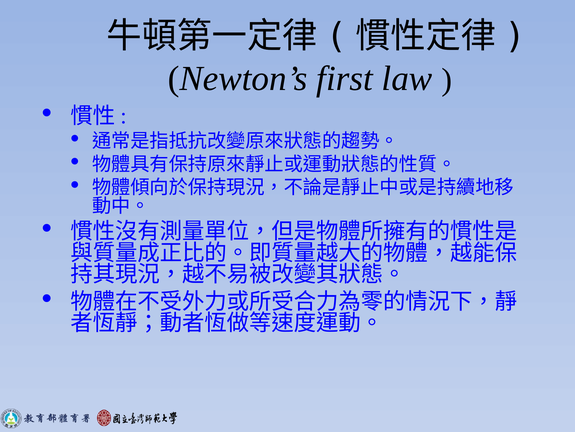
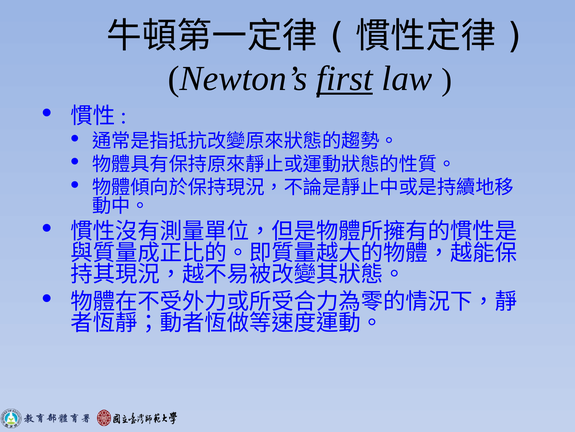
first underline: none -> present (345, 78)
